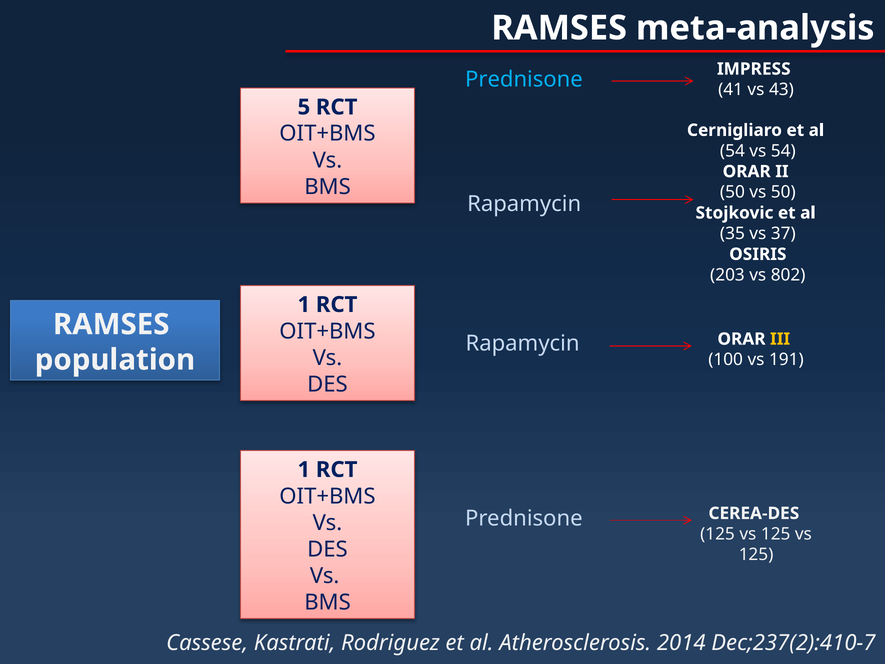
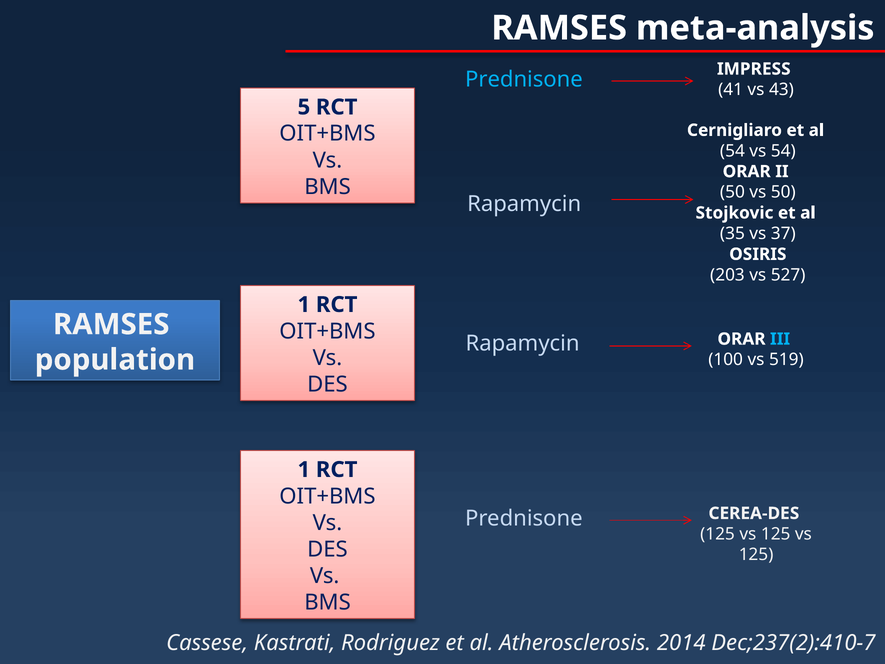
802: 802 -> 527 (788, 275)
III colour: yellow -> light blue (780, 339)
191: 191 -> 519 (786, 360)
